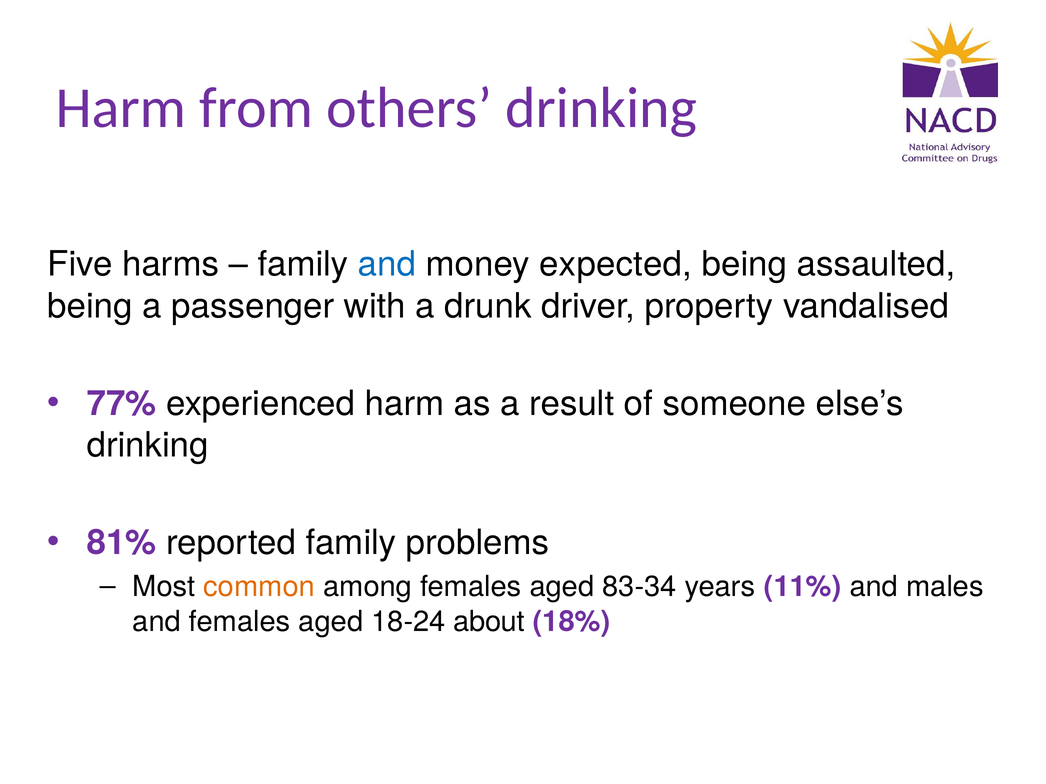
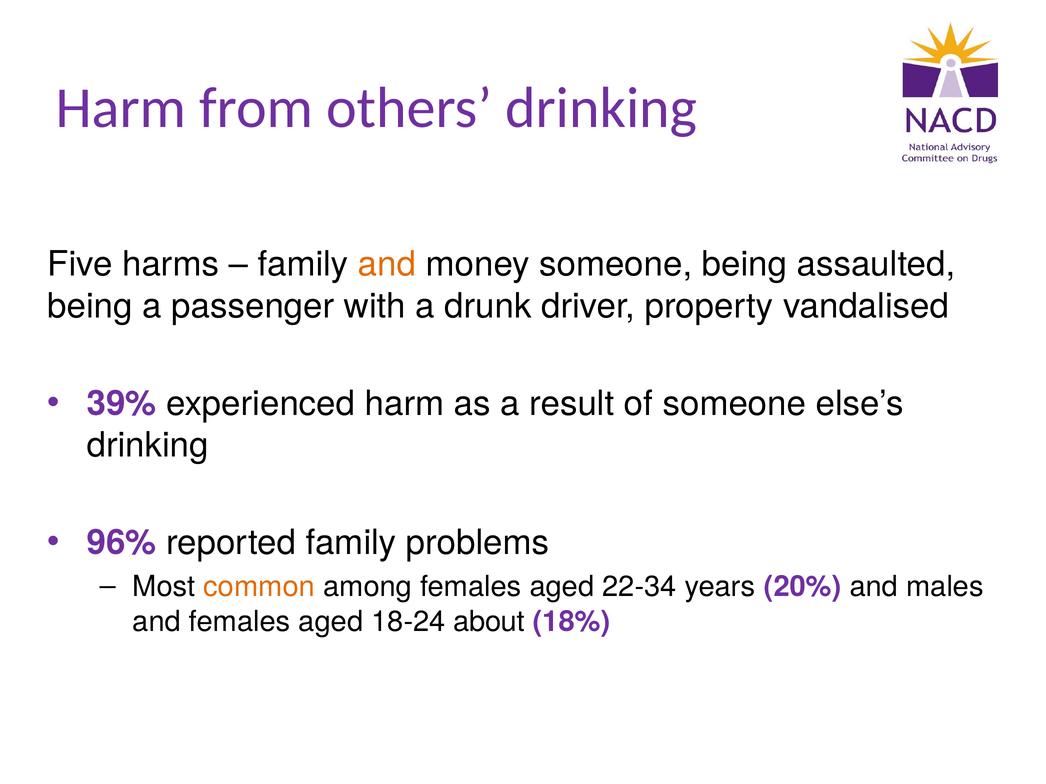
and colour: blue -> orange (387, 264)
money expected: expected -> someone (616, 264)
77%: 77% -> 39% (122, 404)
81%: 81% -> 96% (122, 543)
83-34: 83-34 -> 22-34 (639, 587)
11%: 11% -> 20% (803, 587)
